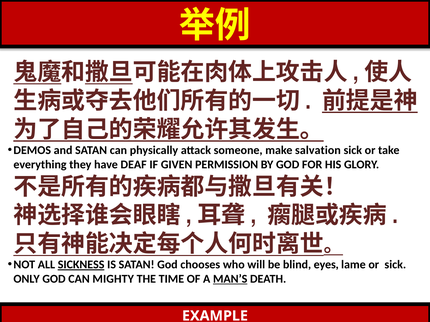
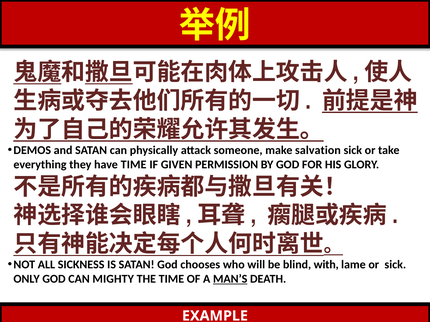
have DEAF: DEAF -> TIME (134, 165)
SICKNESS underline: present -> none (81, 265)
eyes: eyes -> with (326, 265)
